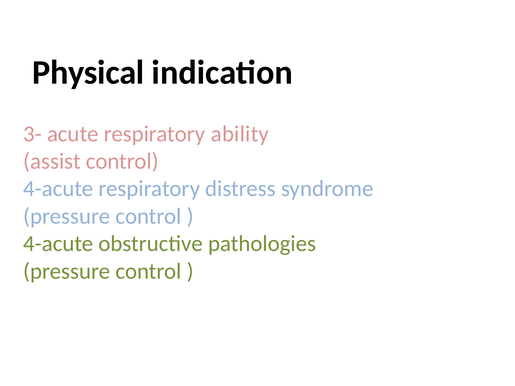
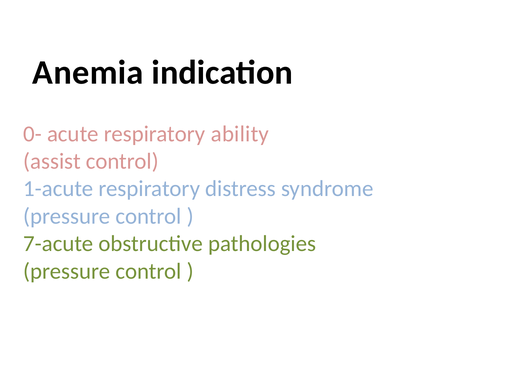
Physical: Physical -> Anemia (88, 73)
3-: 3- -> 0- (33, 134)
4-acute: 4-acute -> 1-acute (58, 189)
4-acute: 4-acute -> 7-acute (58, 244)
